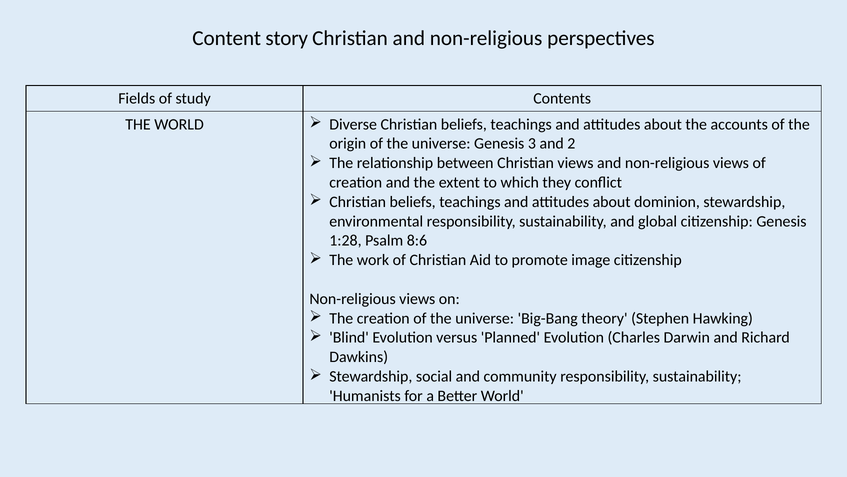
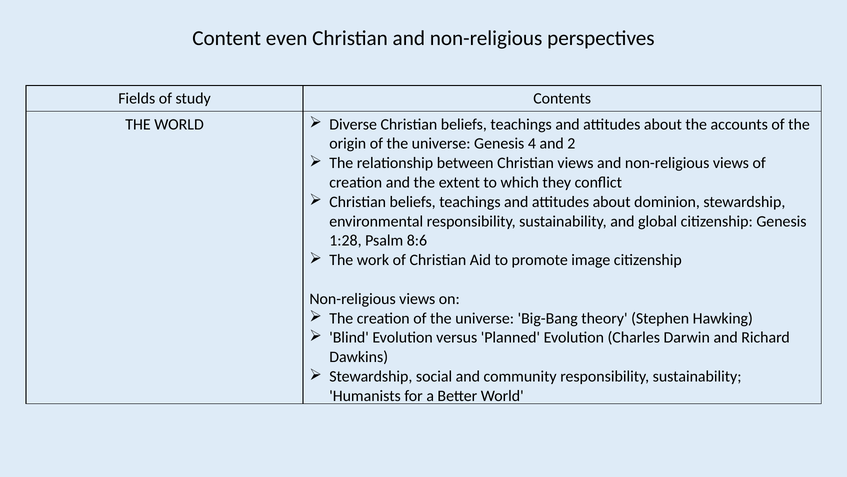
story: story -> even (287, 38)
3: 3 -> 4 (532, 143)
